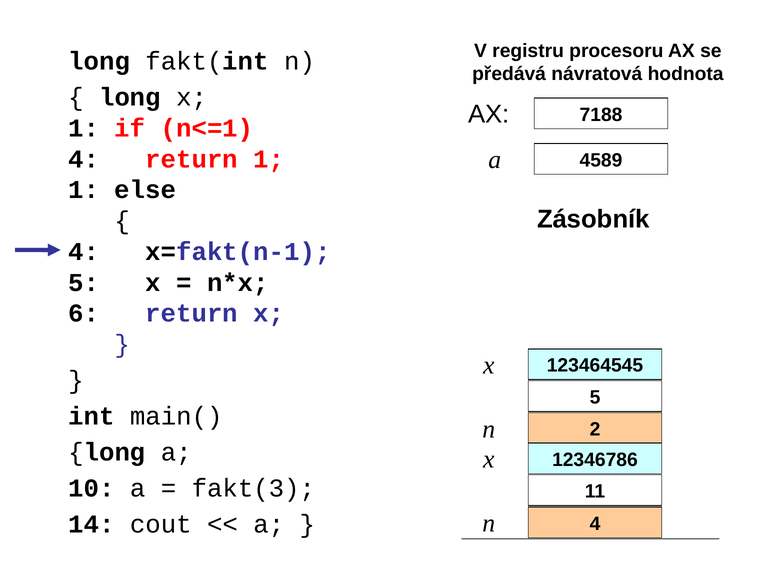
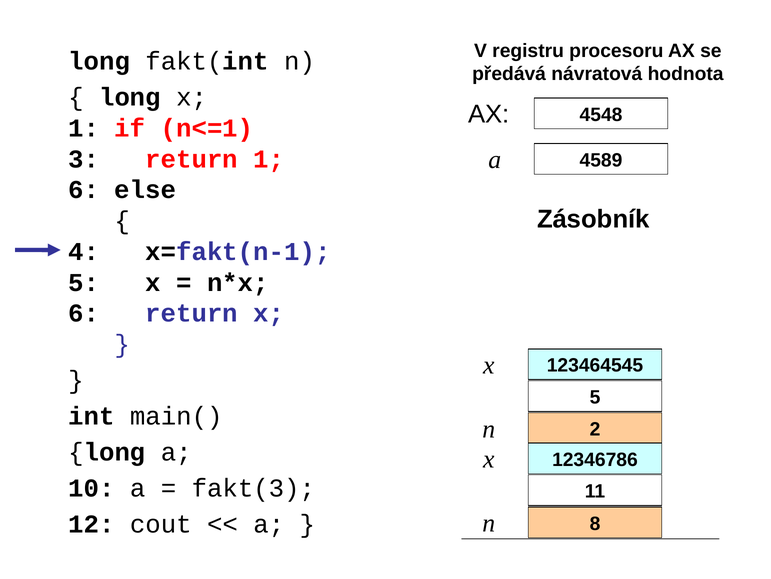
7188: 7188 -> 4548 (601, 115)
4: 4 -> 3 (84, 159)
1: 1 -> 6 (84, 190)
14: 14 -> 12 (91, 524)
4: 4 -> 8 (595, 523)
